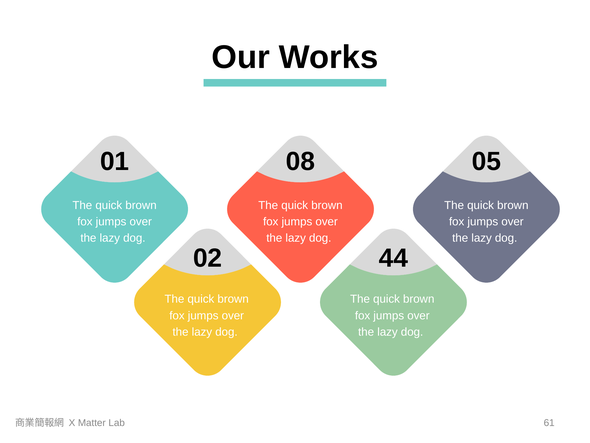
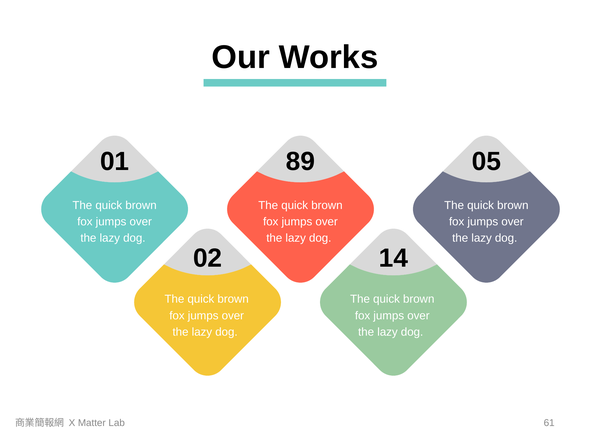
08: 08 -> 89 (301, 161)
44: 44 -> 14 (393, 258)
